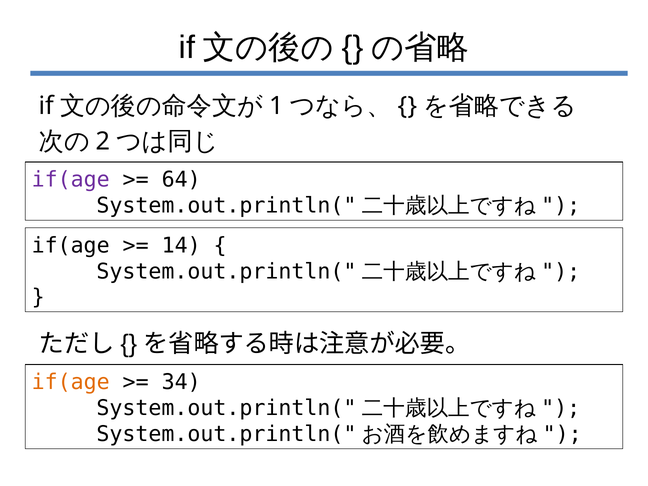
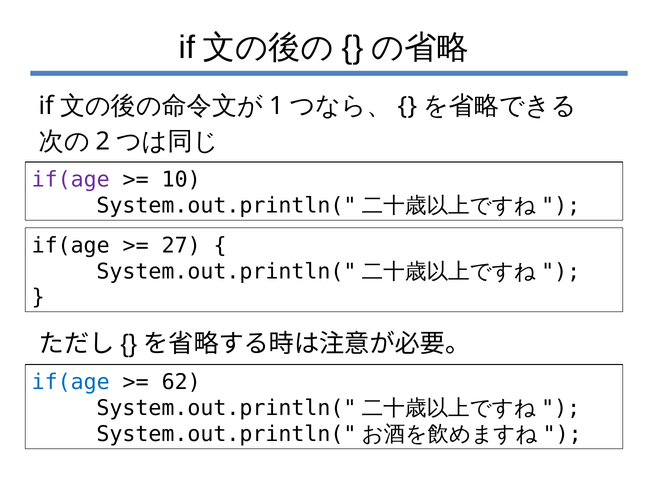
64: 64 -> 10 (181, 180)
14: 14 -> 27 (181, 245)
if(age colour: orange -> blue (71, 382)
34: 34 -> 62 (181, 382)
